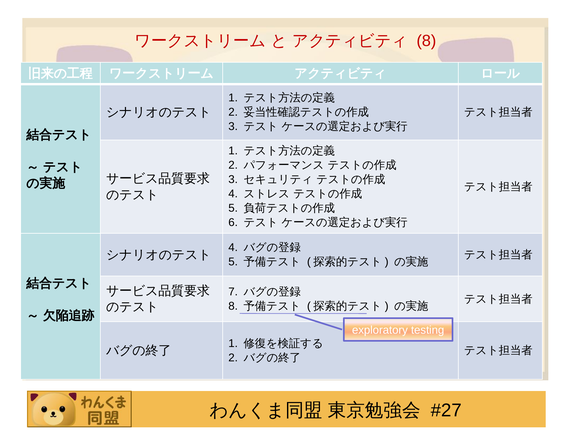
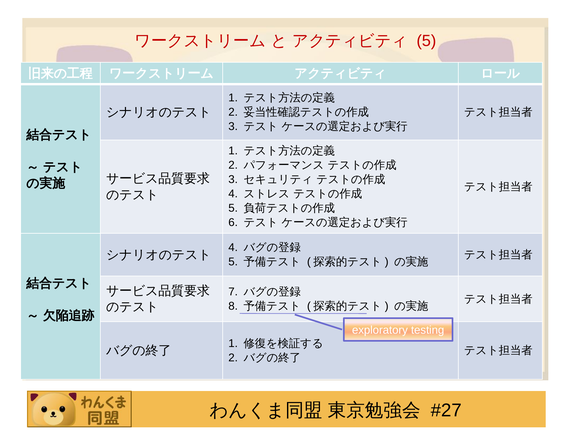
8: 8 -> 5 (426, 41)
